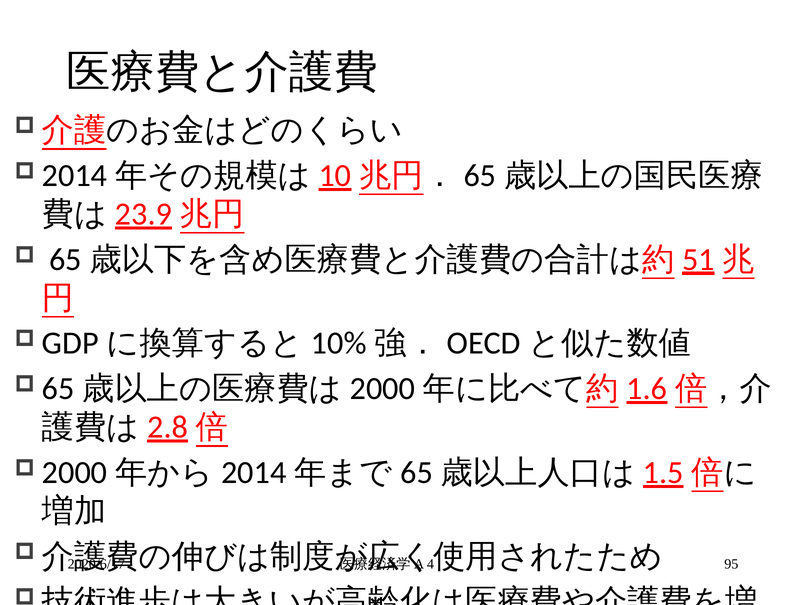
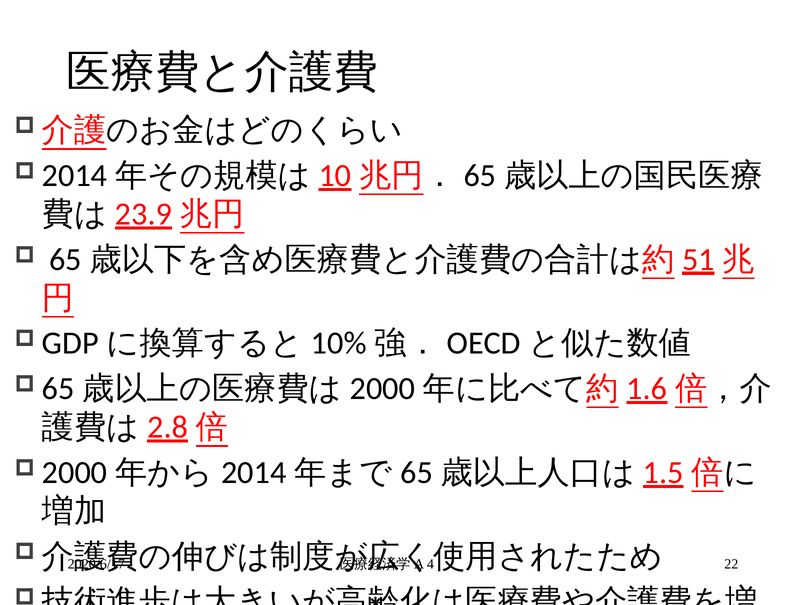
95: 95 -> 22 (731, 564)
